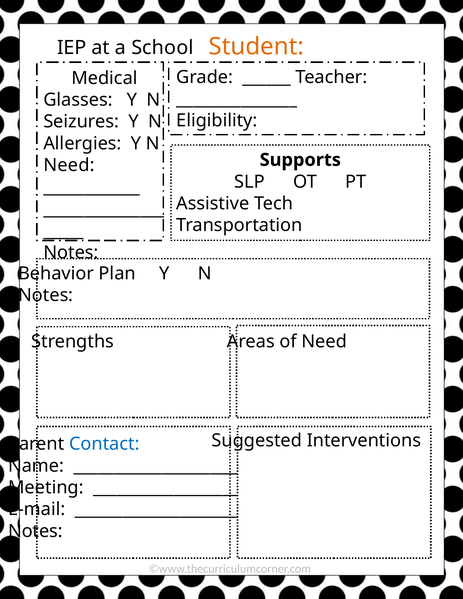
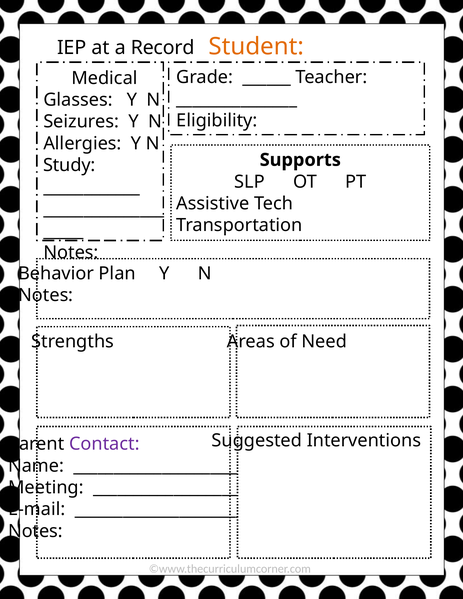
School: School -> Record (163, 48)
Need: Need -> Study (69, 165)
Contact colour: blue -> purple (104, 444)
